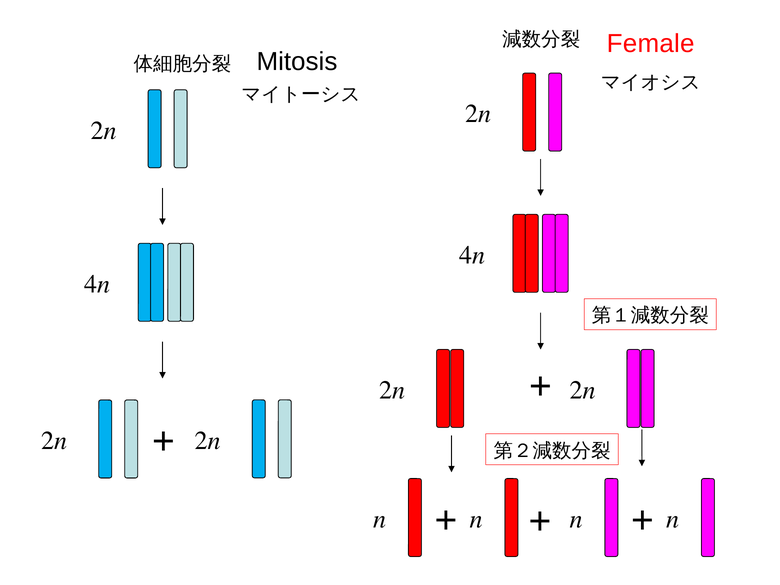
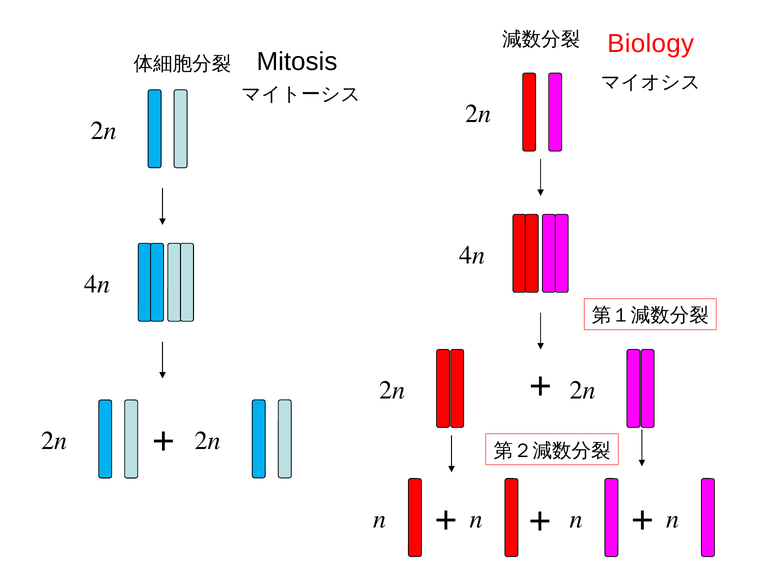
Female: Female -> Biology (651, 43)
